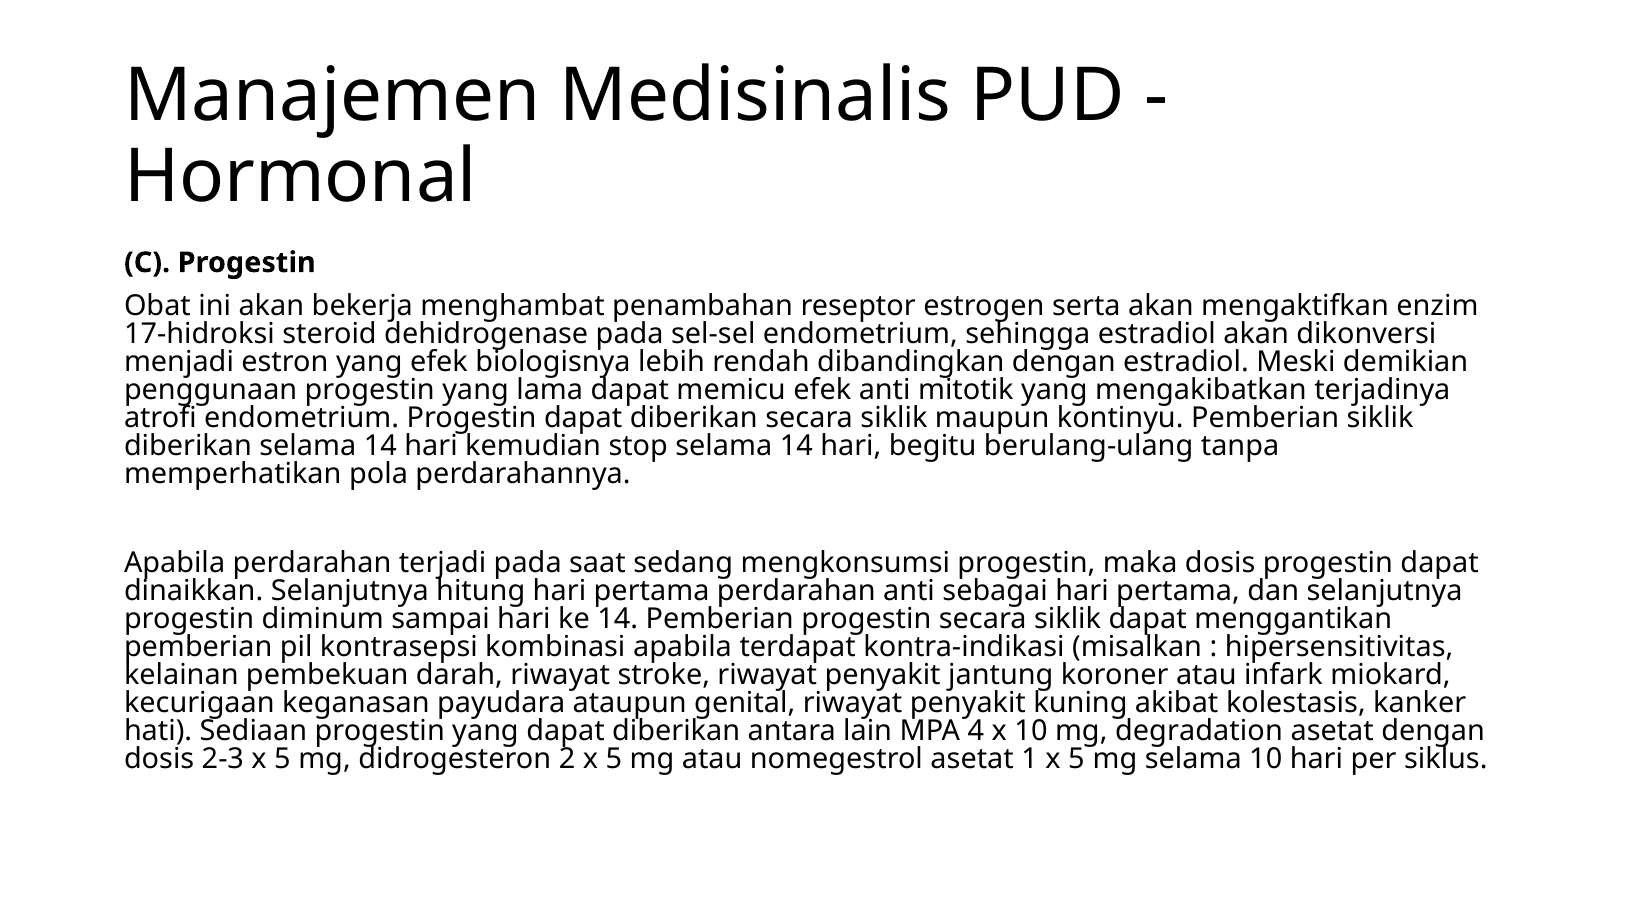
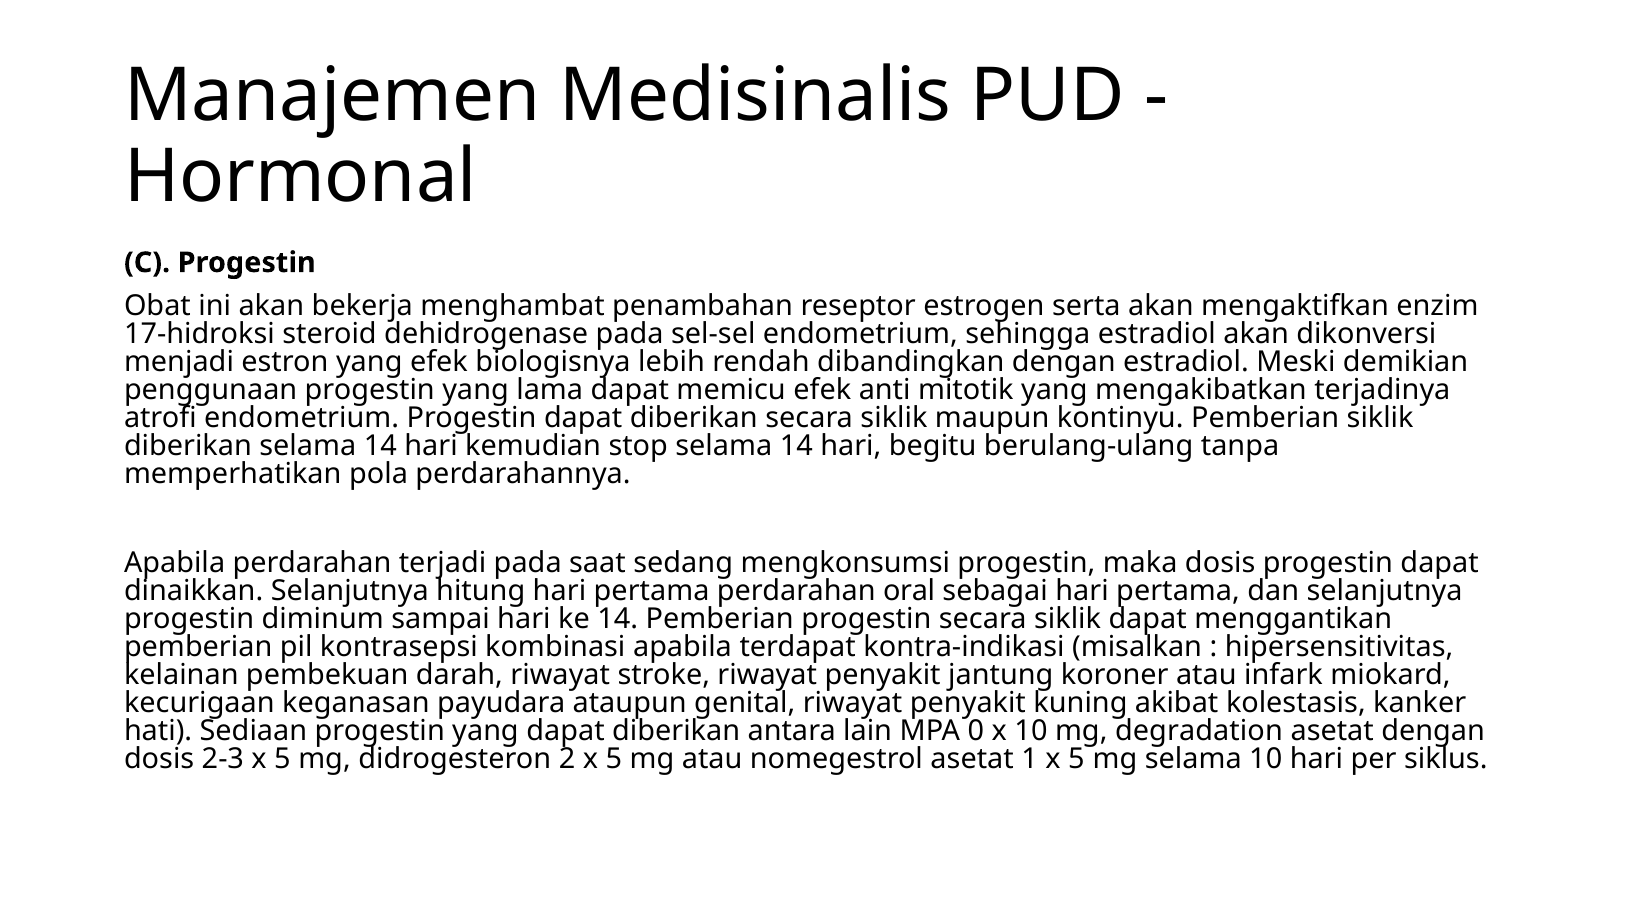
perdarahan anti: anti -> oral (909, 592)
4: 4 -> 0 (976, 732)
